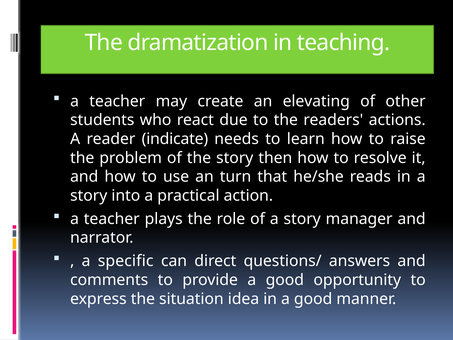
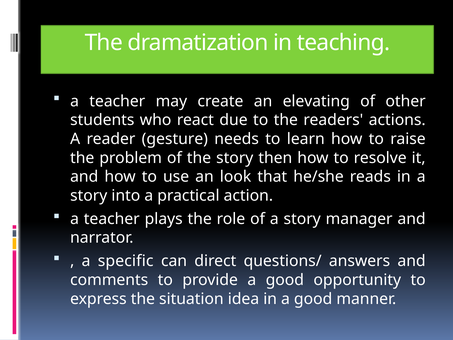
indicate: indicate -> gesture (175, 139)
turn: turn -> look (236, 177)
